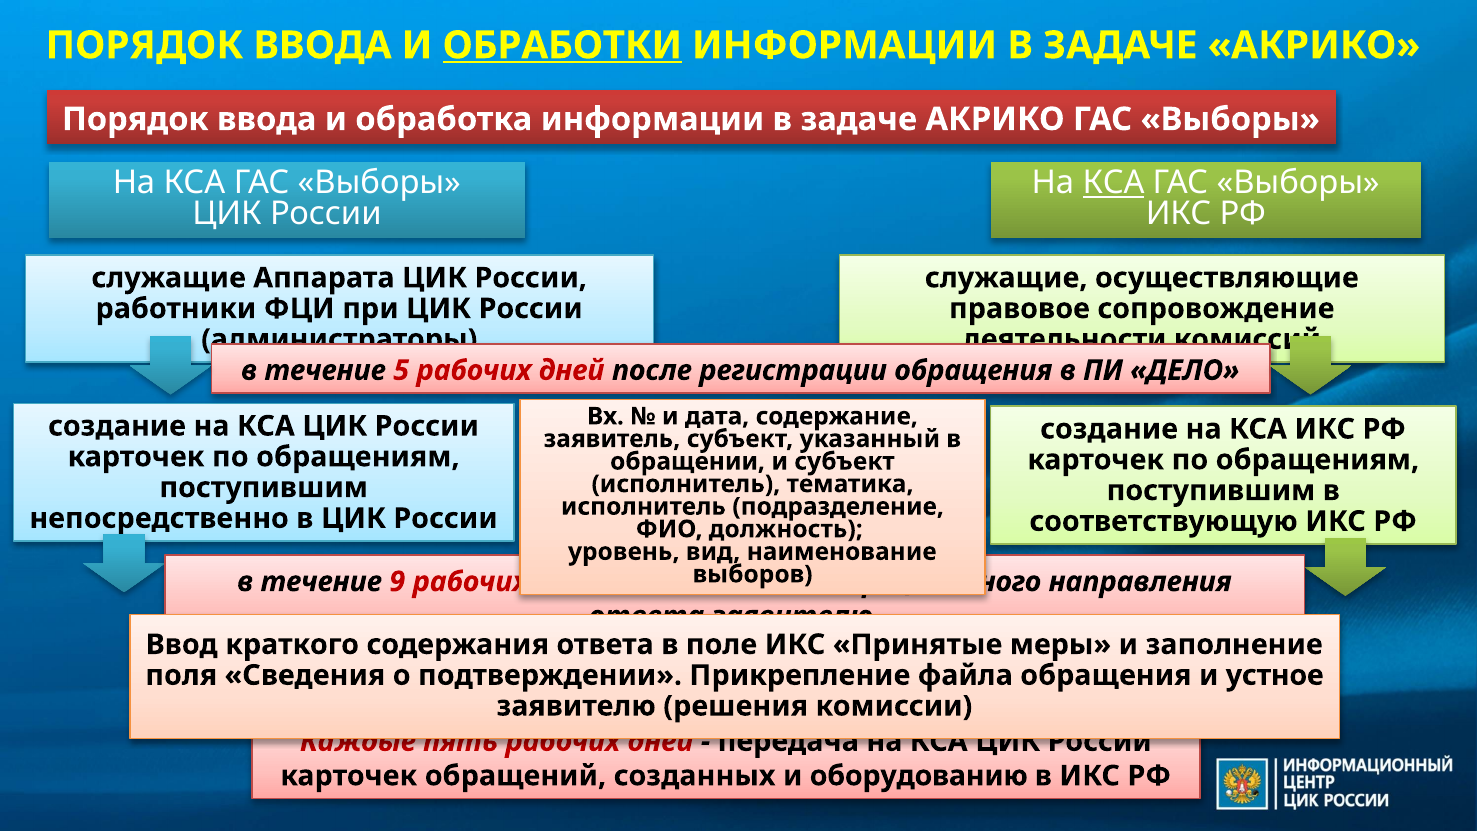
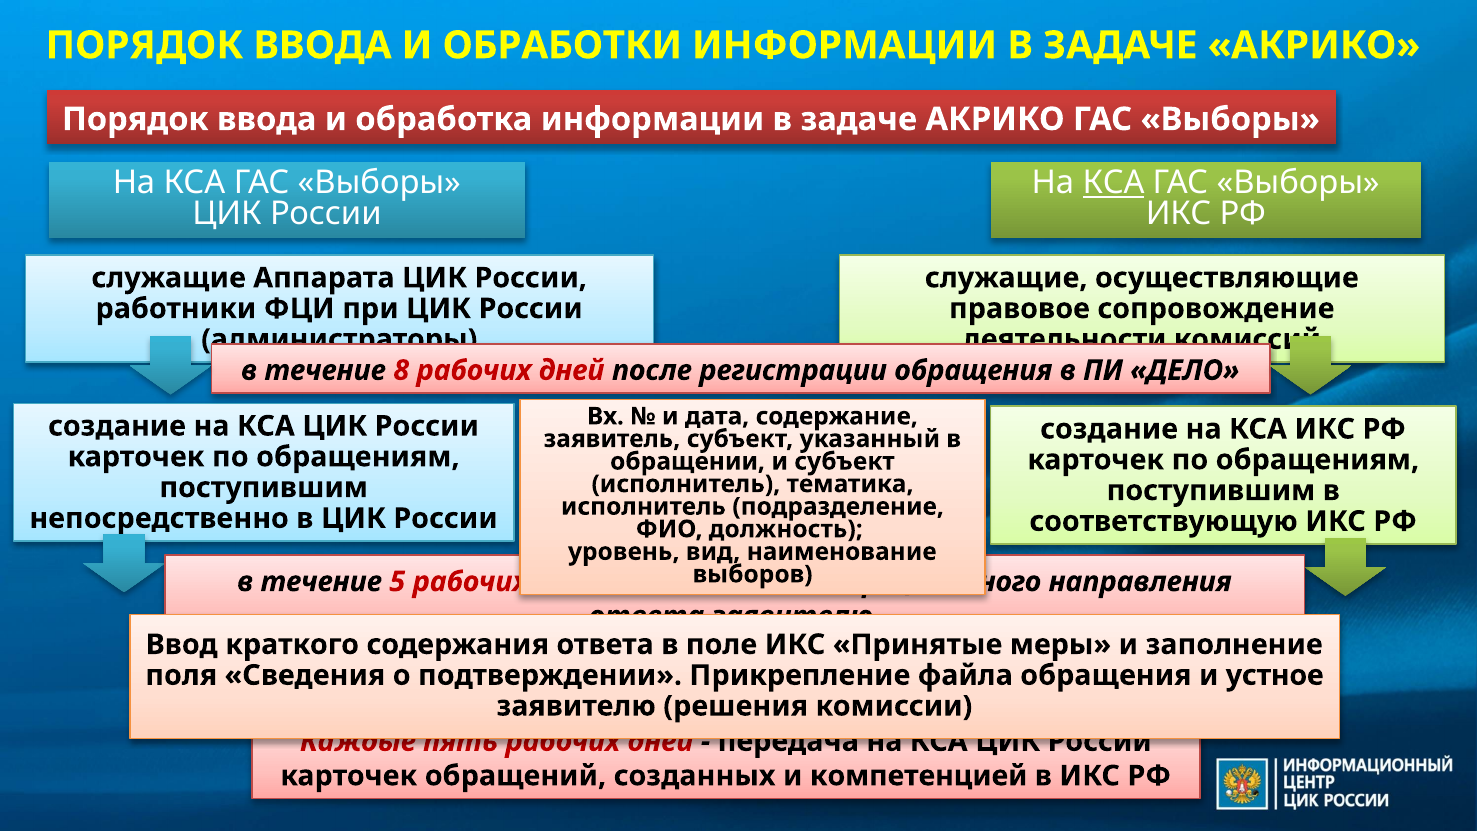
ОБРАБОТКИ underline: present -> none (562, 45)
5: 5 -> 8 (401, 370)
9: 9 -> 5 (397, 582)
оборудованию: оборудованию -> компетенцией (919, 776)
